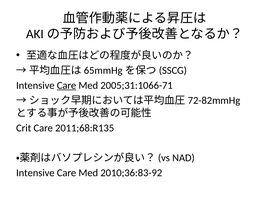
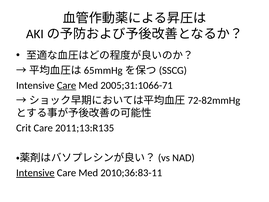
2011;68:R135: 2011;68:R135 -> 2011;13:R135 (85, 128)
Intensive underline: none -> present (35, 173)
2010;36:83-92: 2010;36:83-92 -> 2010;36:83-11 (131, 173)
